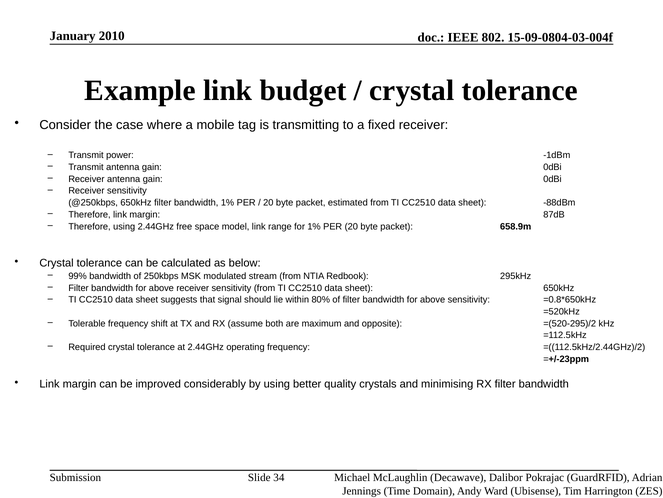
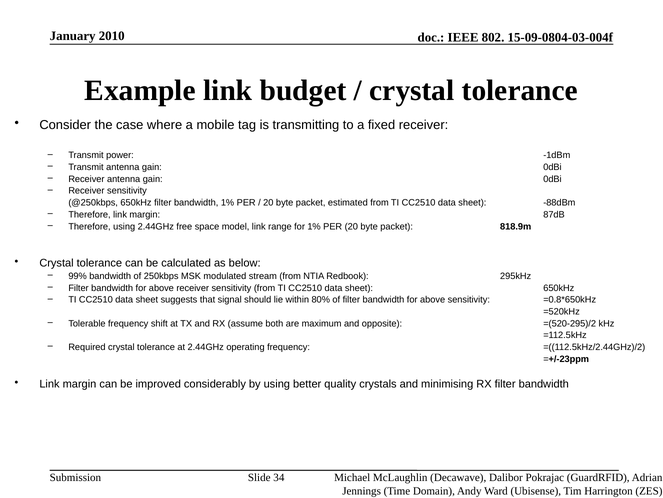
658.9m: 658.9m -> 818.9m (516, 226)
